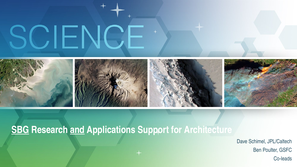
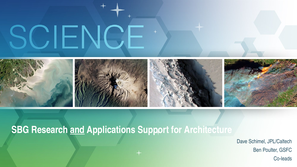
SBG underline: present -> none (20, 130)
